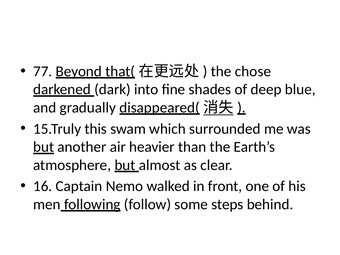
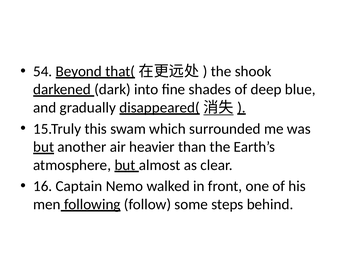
77: 77 -> 54 (43, 71)
chose: chose -> shook (253, 71)
